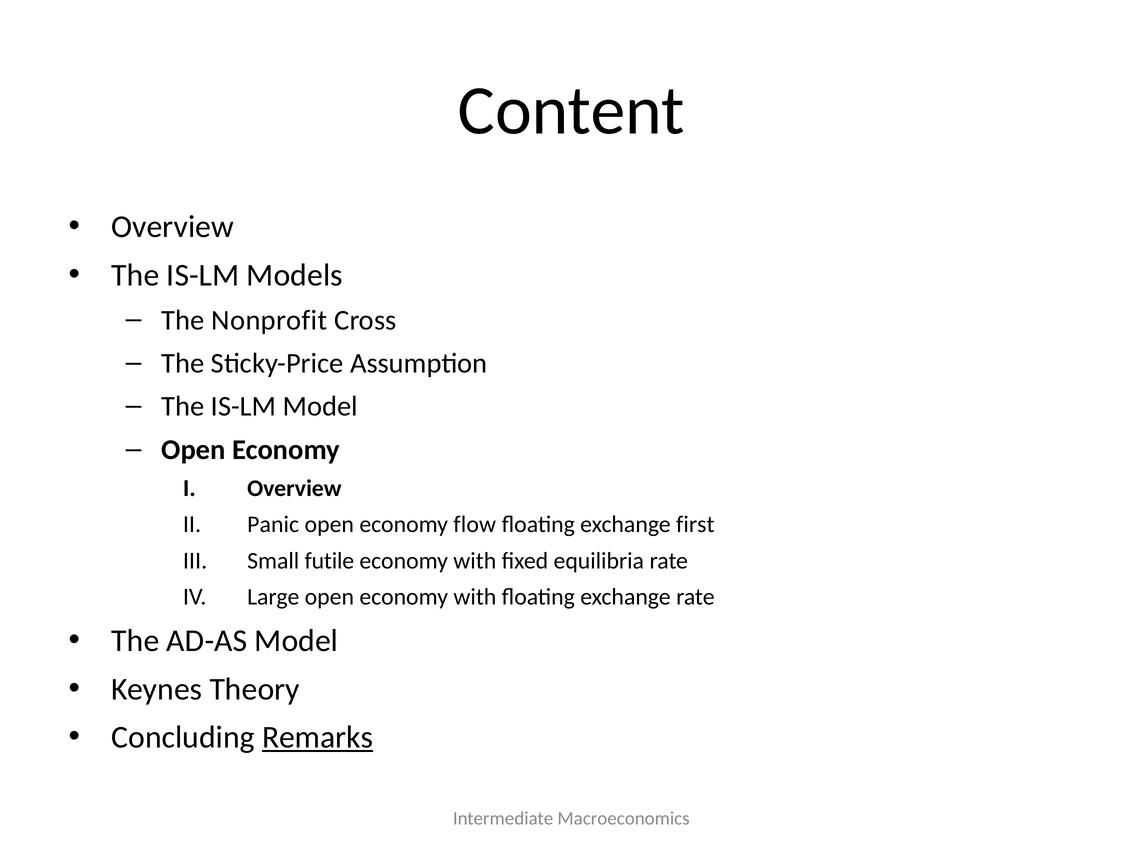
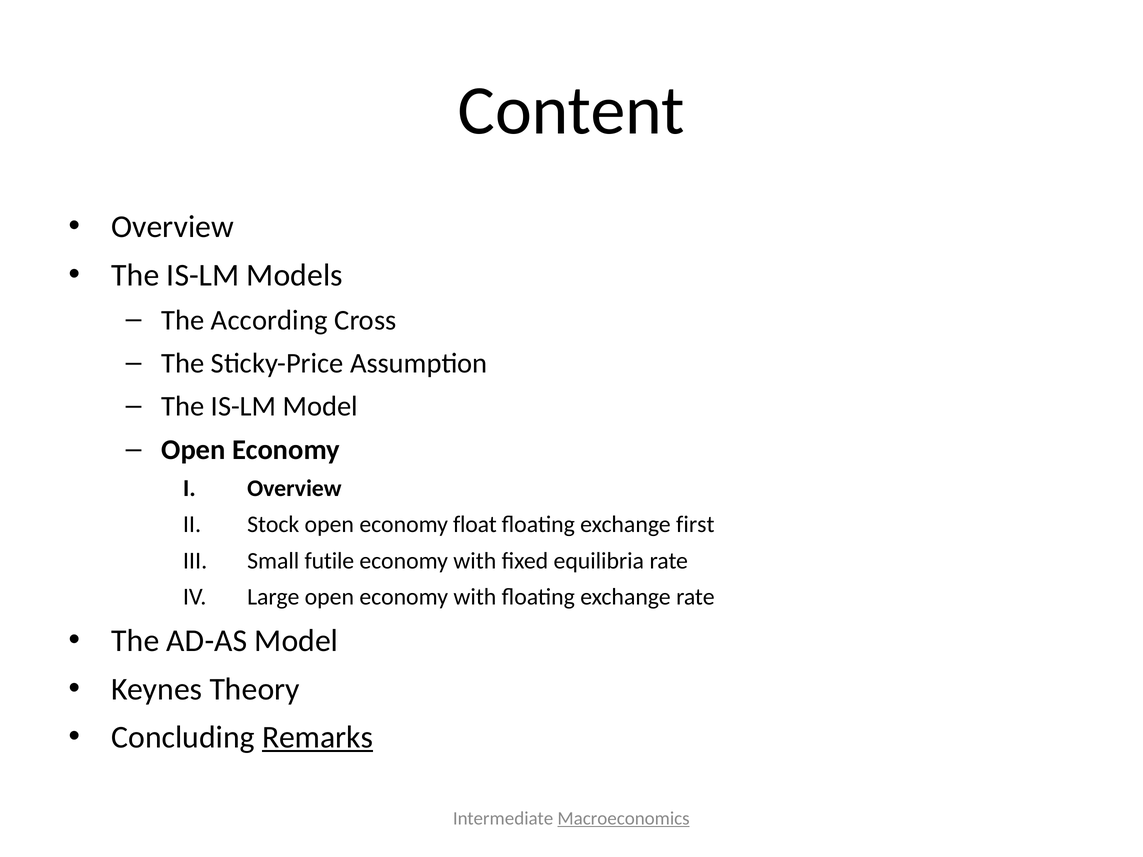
Nonprofit: Nonprofit -> According (269, 320)
Panic: Panic -> Stock (273, 525)
flow: flow -> float (475, 525)
Macroeconomics underline: none -> present (624, 818)
